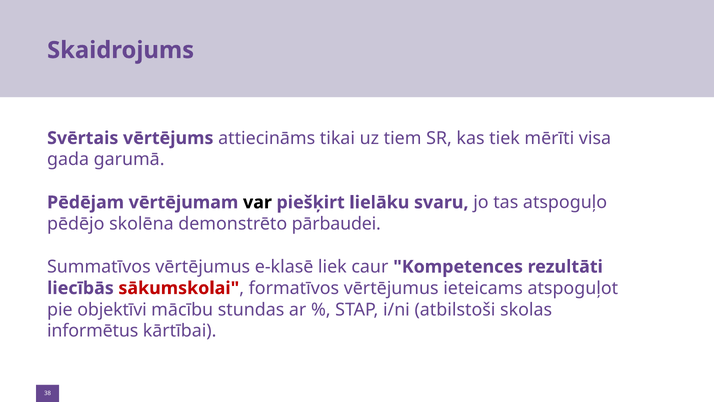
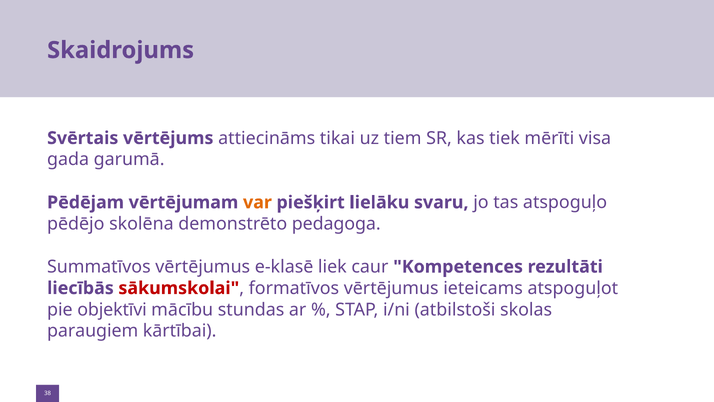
var colour: black -> orange (257, 202)
pārbaudei: pārbaudei -> pedagoga (336, 224)
informētus: informētus -> paraugiem (93, 331)
